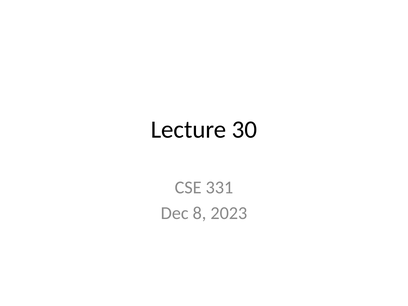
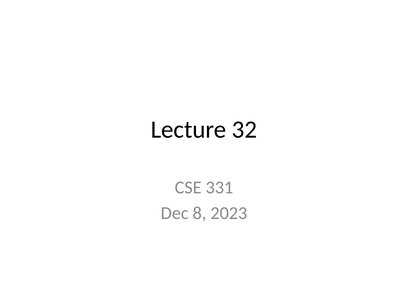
30: 30 -> 32 (245, 130)
